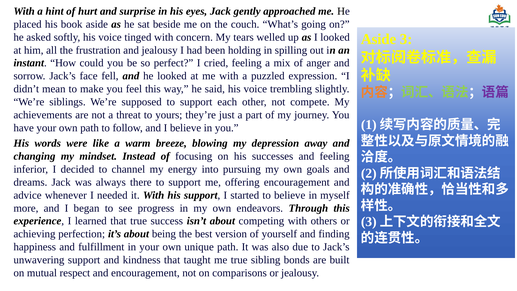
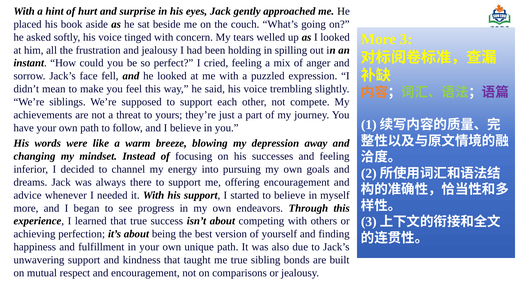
Aside: Aside -> More (378, 39)
